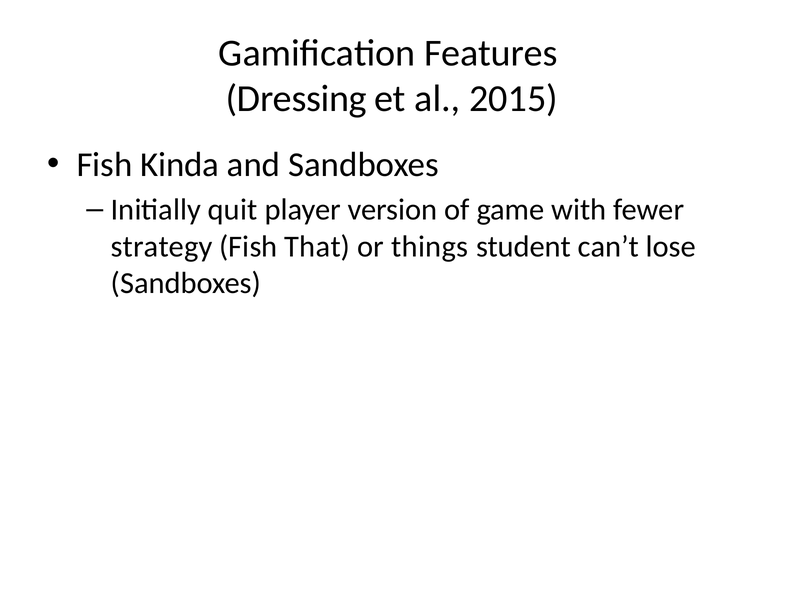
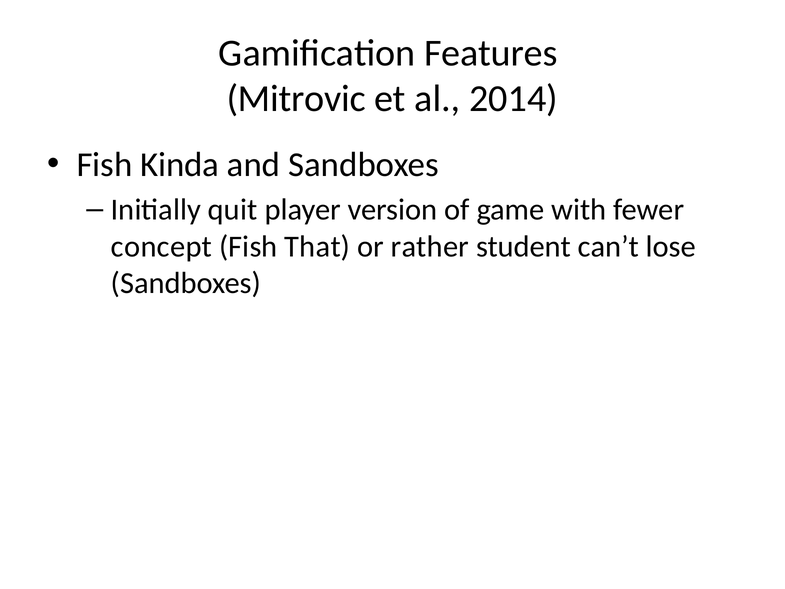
Dressing: Dressing -> Mitrovic (296, 99)
2015: 2015 -> 2014 (514, 99)
strategy: strategy -> concept (161, 246)
things: things -> rather (430, 246)
